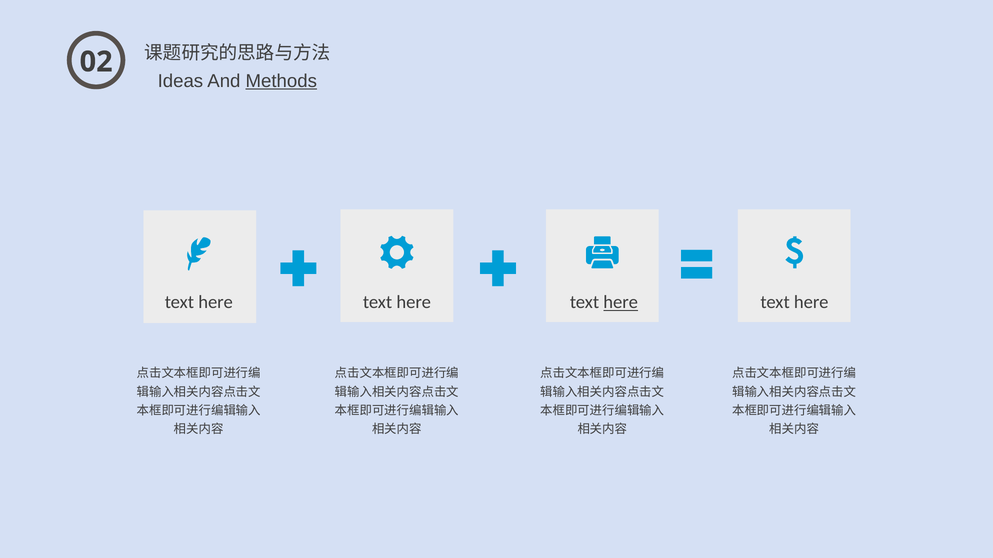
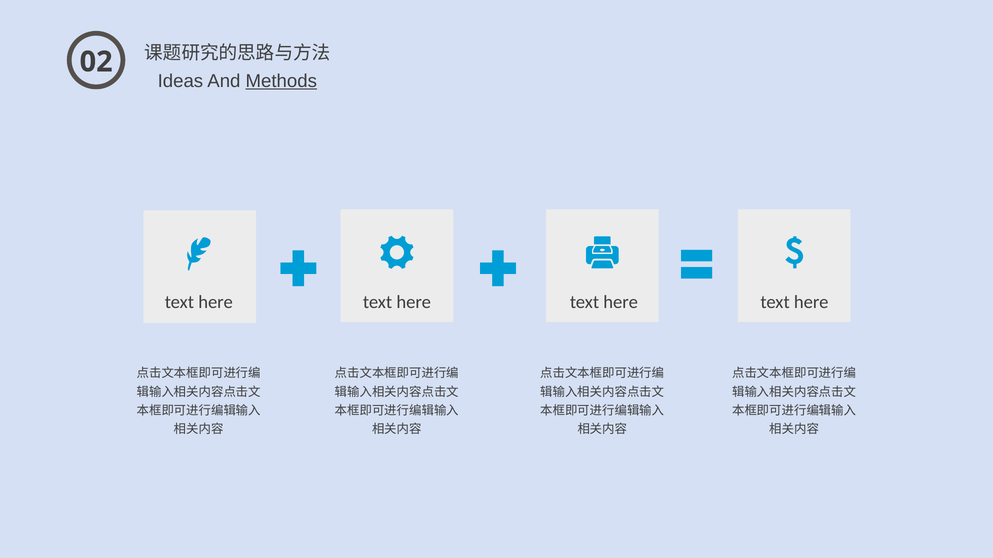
here underline: present -> none (621, 303)
